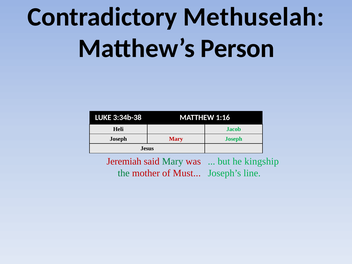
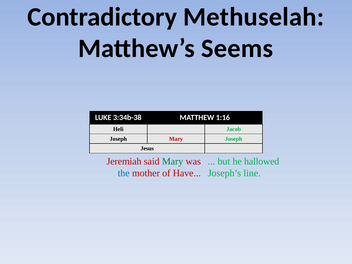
Person: Person -> Seems (237, 48)
kingship: kingship -> hallowed (262, 161)
the colour: green -> blue (124, 173)
Must: Must -> Have (187, 173)
